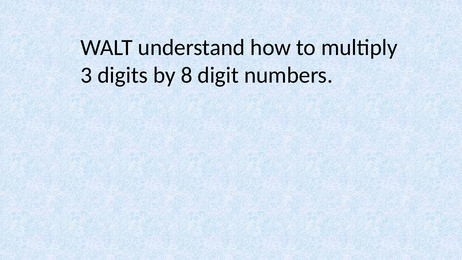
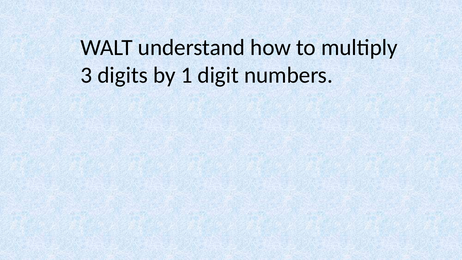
8: 8 -> 1 (187, 75)
